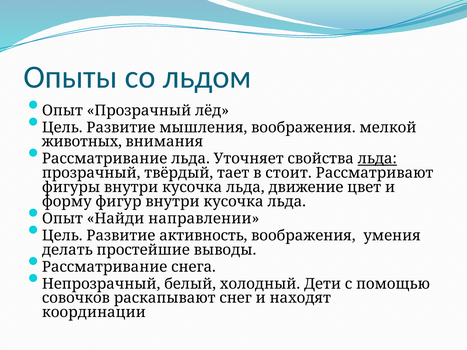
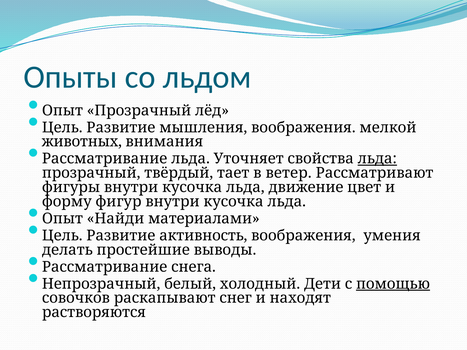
стоит: стоит -> ветер (289, 173)
направлении: направлении -> материалами (204, 219)
помощью underline: none -> present (393, 284)
координации: координации -> растворяются (94, 313)
